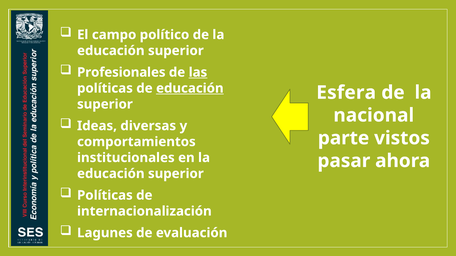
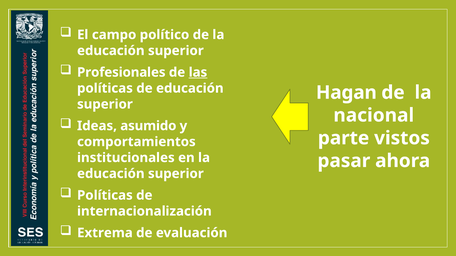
educación underline: present -> none (190, 88)
Esfera: Esfera -> Hagan (346, 93)
diversas: diversas -> asumido (148, 126)
Lagunes: Lagunes -> Extrema (105, 233)
